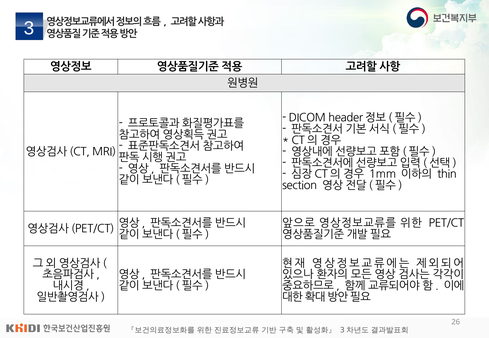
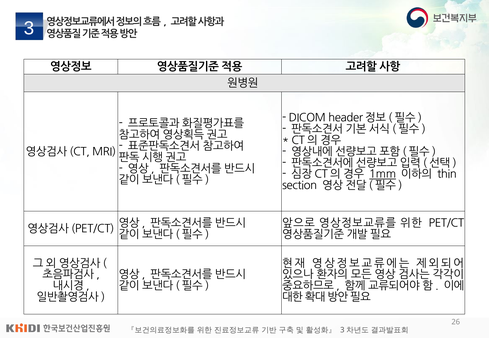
1mm underline: none -> present (383, 175)
